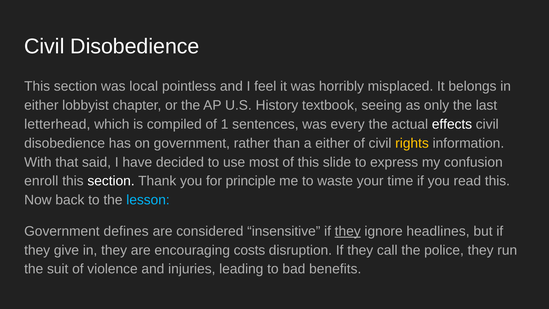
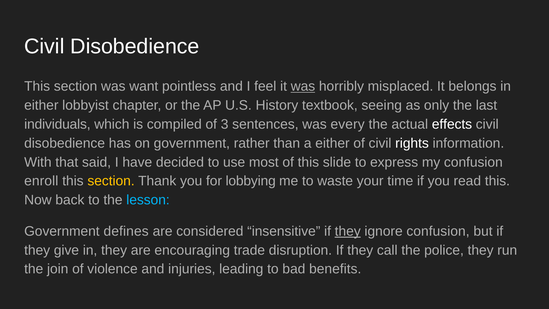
local: local -> want (144, 86)
was underline: none -> present (303, 86)
letterhead: letterhead -> individuals (57, 124)
1: 1 -> 3 (225, 124)
rights colour: yellow -> white (412, 143)
section colour: white -> yellow (111, 181)
principle: principle -> lobbying (251, 181)
ignore headlines: headlines -> confusion (438, 231)
costs: costs -> trade (249, 250)
suit: suit -> join (58, 269)
